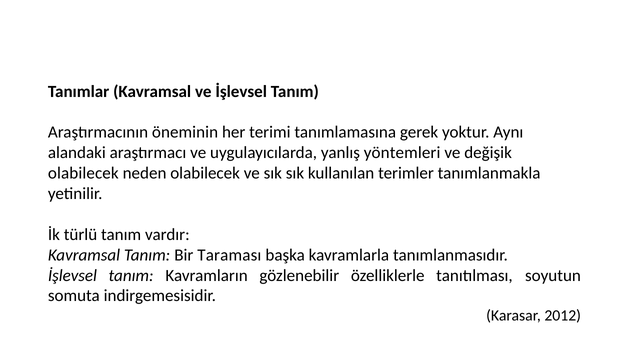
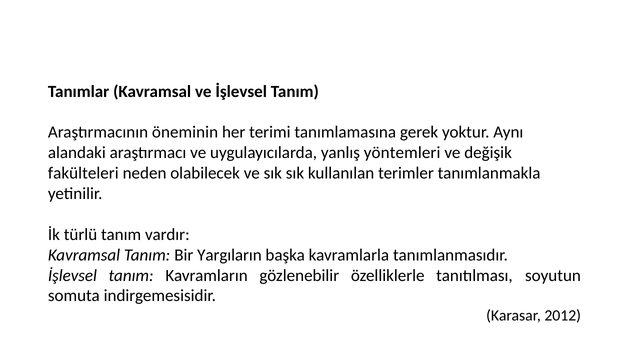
olabilecek: olabilecek -> fakülteleri (83, 173)
Taraması: Taraması -> Yargıların (229, 255)
